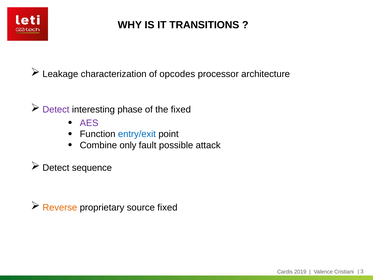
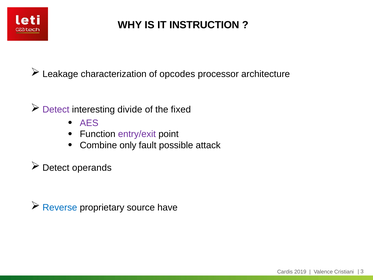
TRANSITIONS: TRANSITIONS -> INSTRUCTION (204, 25)
phase: phase -> divide (130, 110)
entry/exit colour: blue -> purple (137, 134)
sequence: sequence -> operands (92, 168)
Reverse colour: orange -> blue (60, 207)
source fixed: fixed -> have (168, 207)
